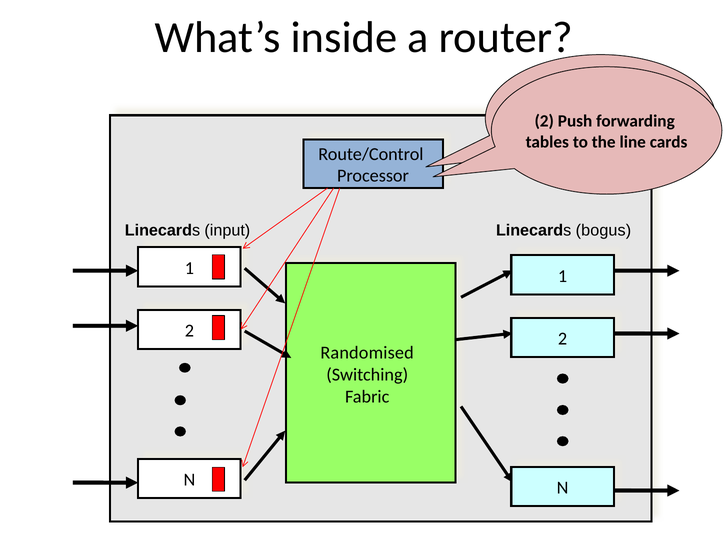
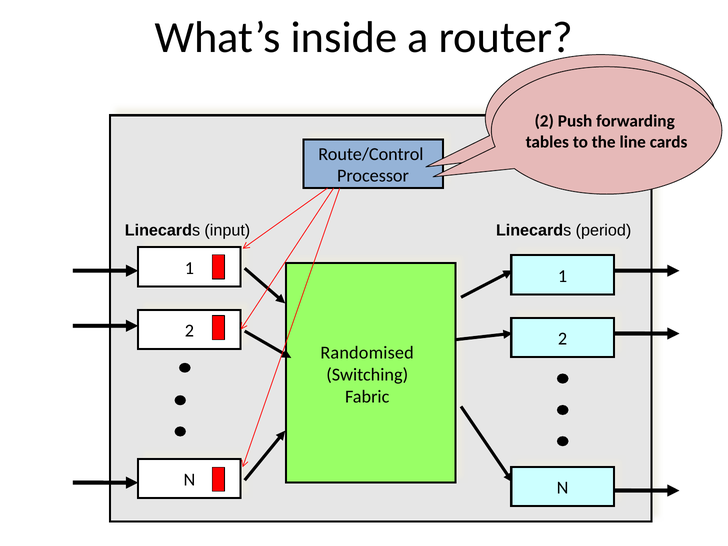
bogus: bogus -> period (603, 230)
